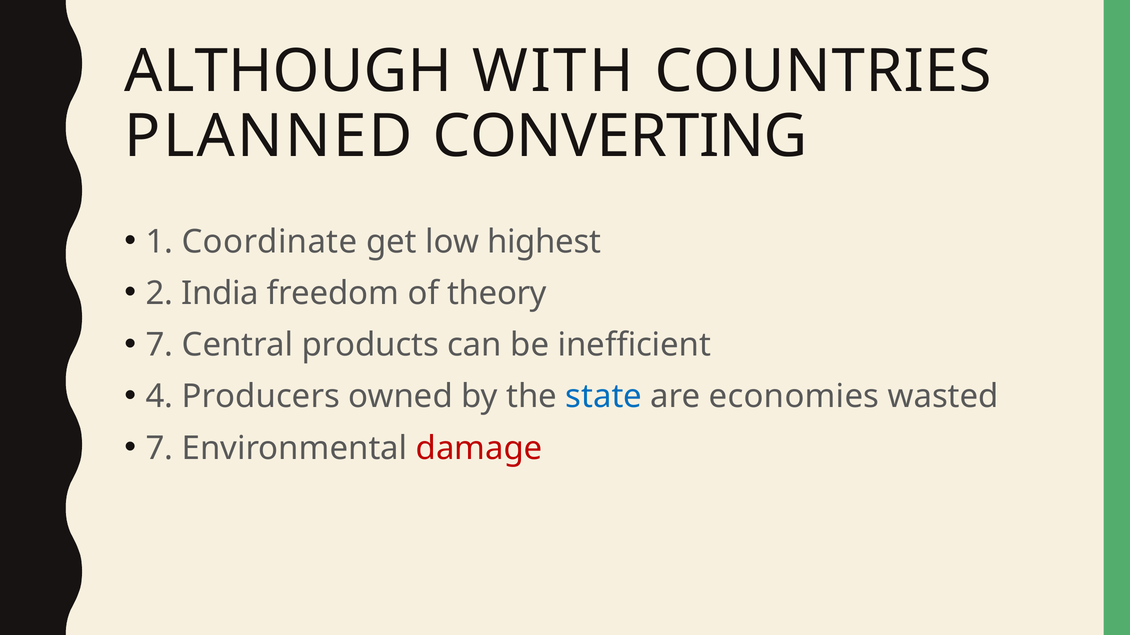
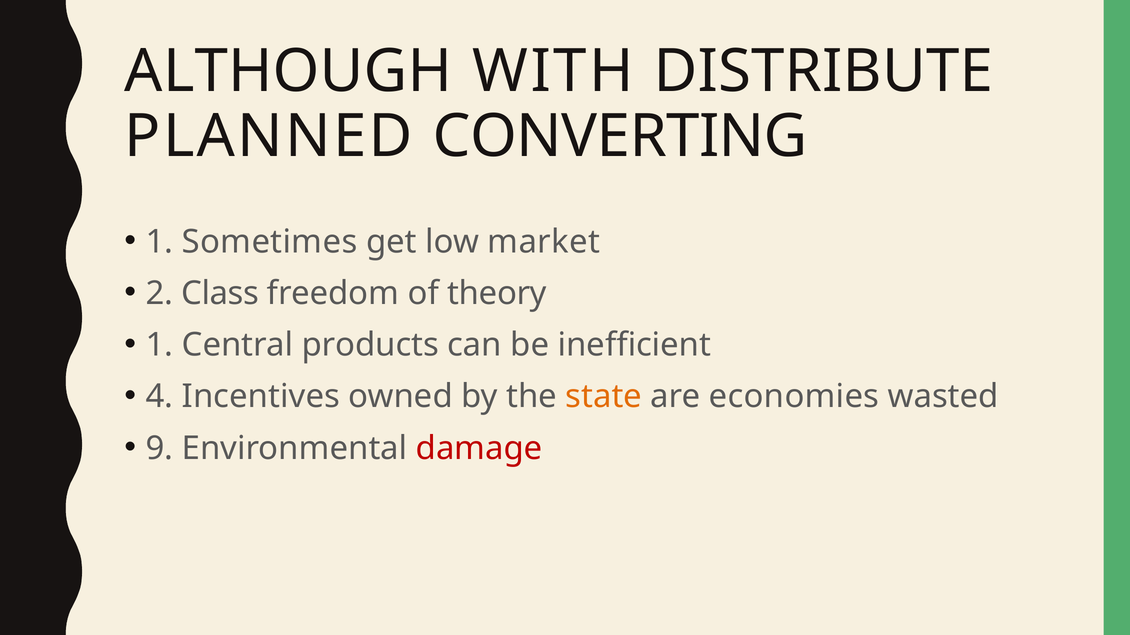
COUNTRIES: COUNTRIES -> DISTRIBUTE (823, 72)
Coordinate: Coordinate -> Sometimes (270, 242)
highest: highest -> market (544, 242)
India: India -> Class (220, 294)
7: 7 -> 1 (160, 345)
Producers: Producers -> Incentives (261, 397)
state colour: blue -> orange (604, 397)
7: 7 -> 9 (160, 449)
